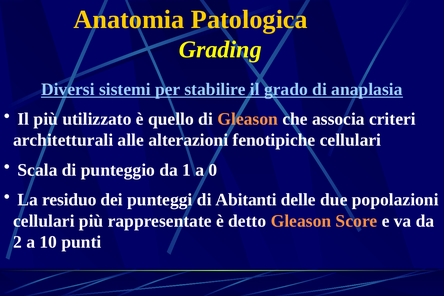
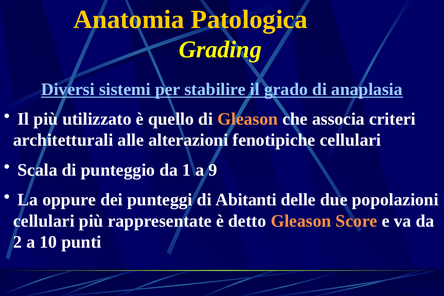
0: 0 -> 9 (213, 170)
residuo: residuo -> oppure (69, 200)
